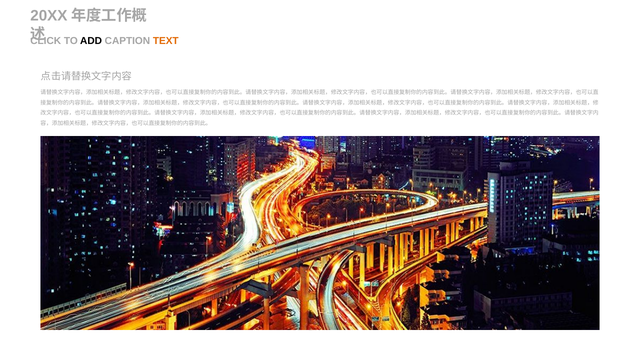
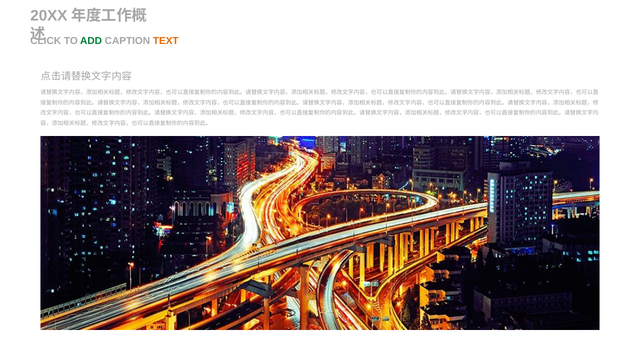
ADD colour: black -> green (91, 41)
